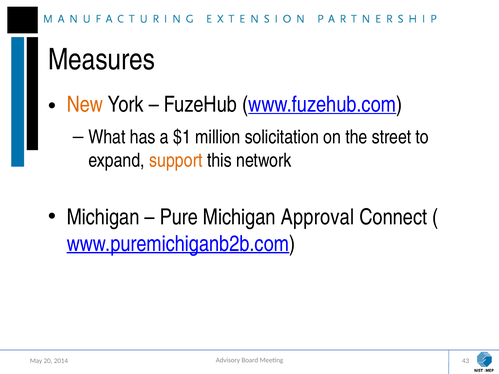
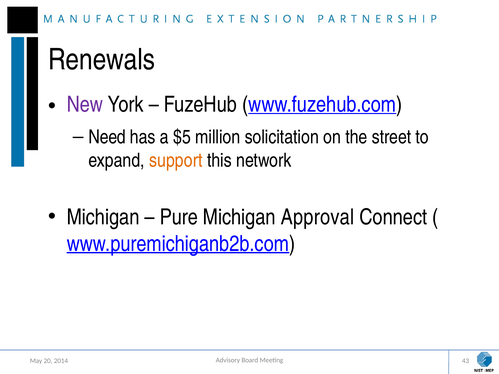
Measures: Measures -> Renewals (102, 60)
New colour: orange -> purple (85, 105)
What: What -> Need (107, 137)
$1: $1 -> $5 (182, 137)
